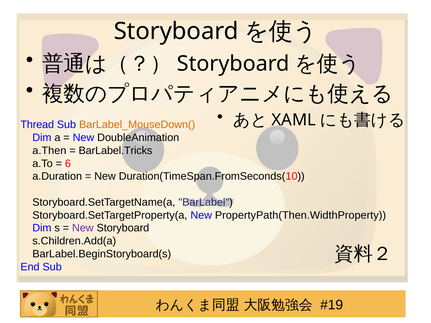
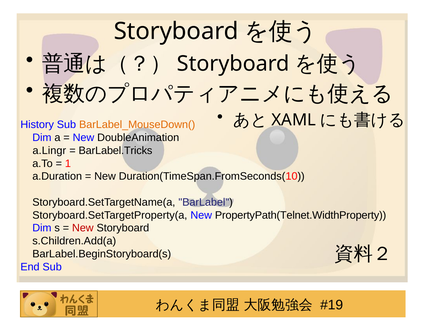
Thread: Thread -> History (37, 125)
a.Then: a.Then -> a.Lingr (49, 151)
6: 6 -> 1 (68, 164)
PropertyPath(Then.WidthProperty: PropertyPath(Then.WidthProperty -> PropertyPath(Telnet.WidthProperty (301, 215)
New colour: purple -> red (83, 228)
